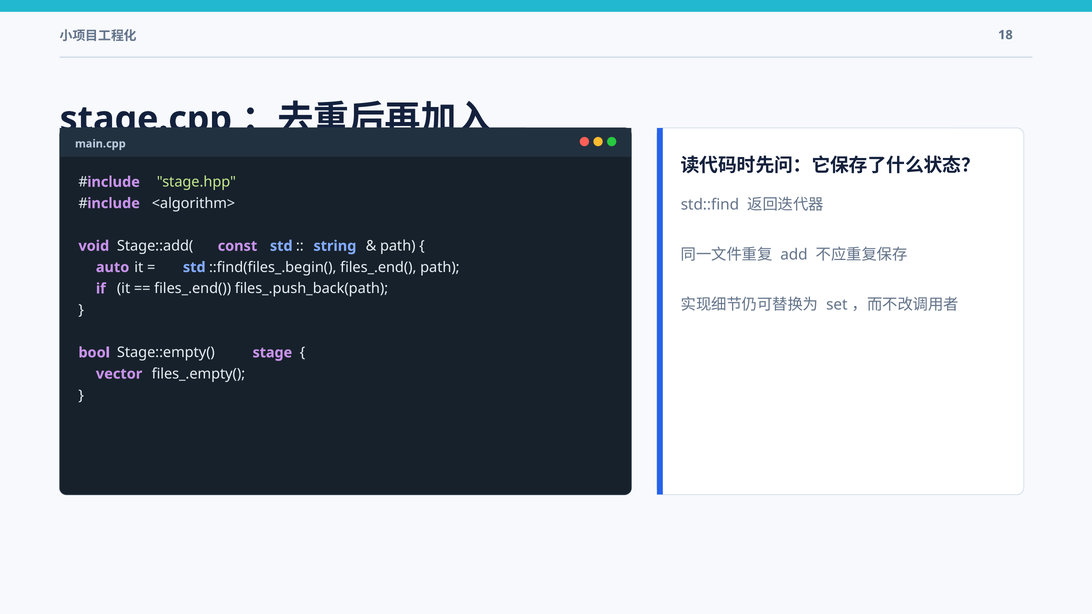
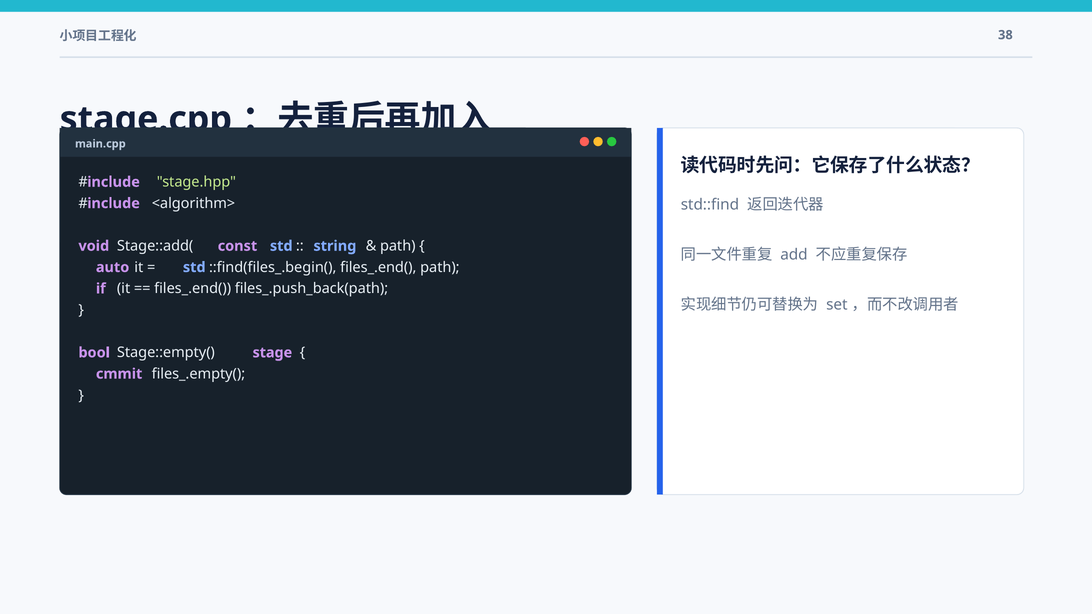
18: 18 -> 38 (1005, 35)
vector: vector -> cmmit (119, 374)
